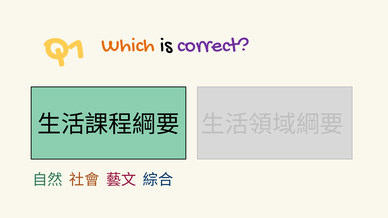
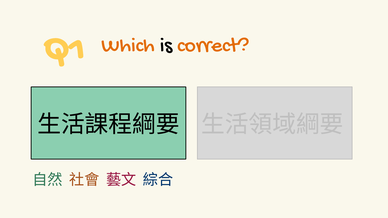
correct colour: purple -> orange (213, 44)
